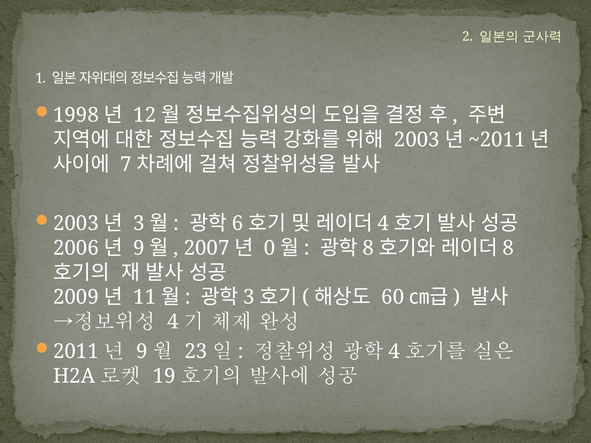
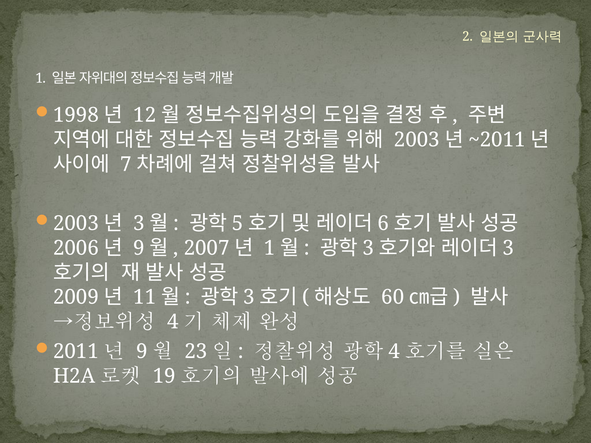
6: 6 -> 5 (238, 223)
4: 4 -> 6 (383, 223)
0: 0 -> 1 (270, 248)
8: 8 -> 3 (368, 248)
8: 8 -> 3 (508, 248)
